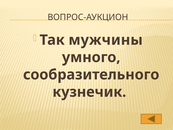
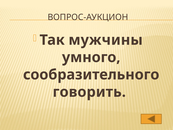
кузнечик: кузнечик -> говорить (89, 92)
